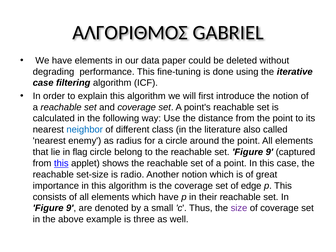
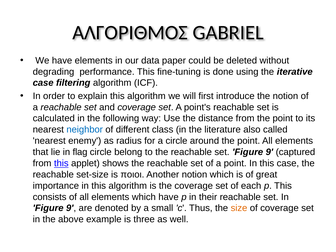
radio: radio -> ποιοι (132, 174)
edge: edge -> each (251, 186)
size colour: purple -> orange (239, 208)
